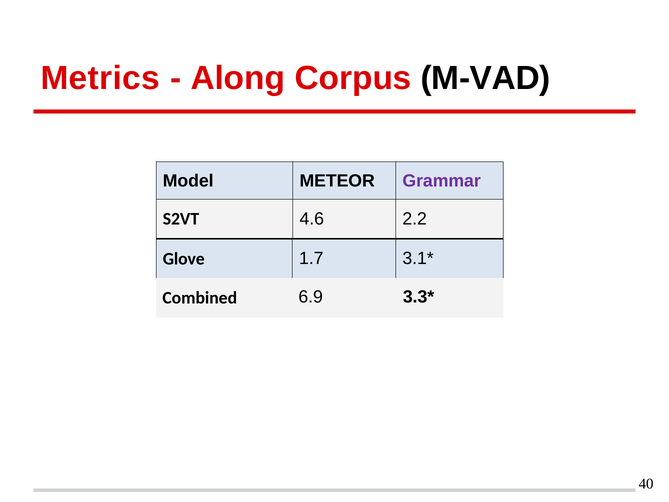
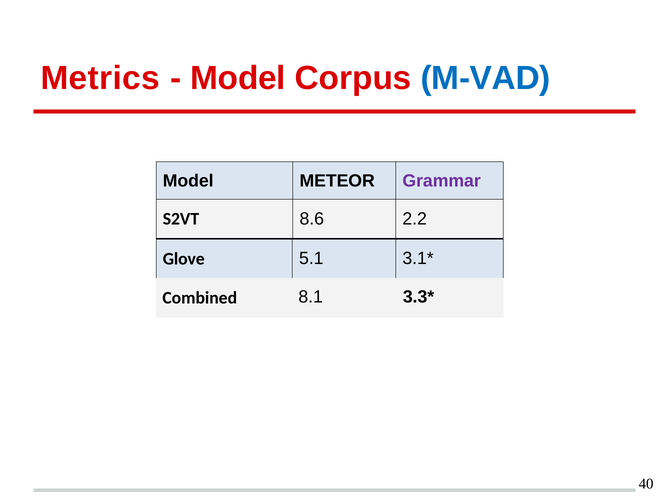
Along: Along -> Model (238, 78)
M-VAD colour: black -> blue (486, 78)
4.6: 4.6 -> 8.6 (312, 219)
1.7: 1.7 -> 5.1 (311, 258)
6.9: 6.9 -> 8.1 (311, 297)
